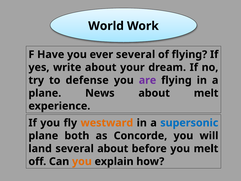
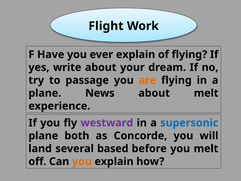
World: World -> Flight (106, 26)
ever several: several -> explain (136, 54)
defense: defense -> passage (87, 80)
are colour: purple -> orange (147, 80)
westward colour: orange -> purple (107, 123)
several about: about -> based (113, 148)
